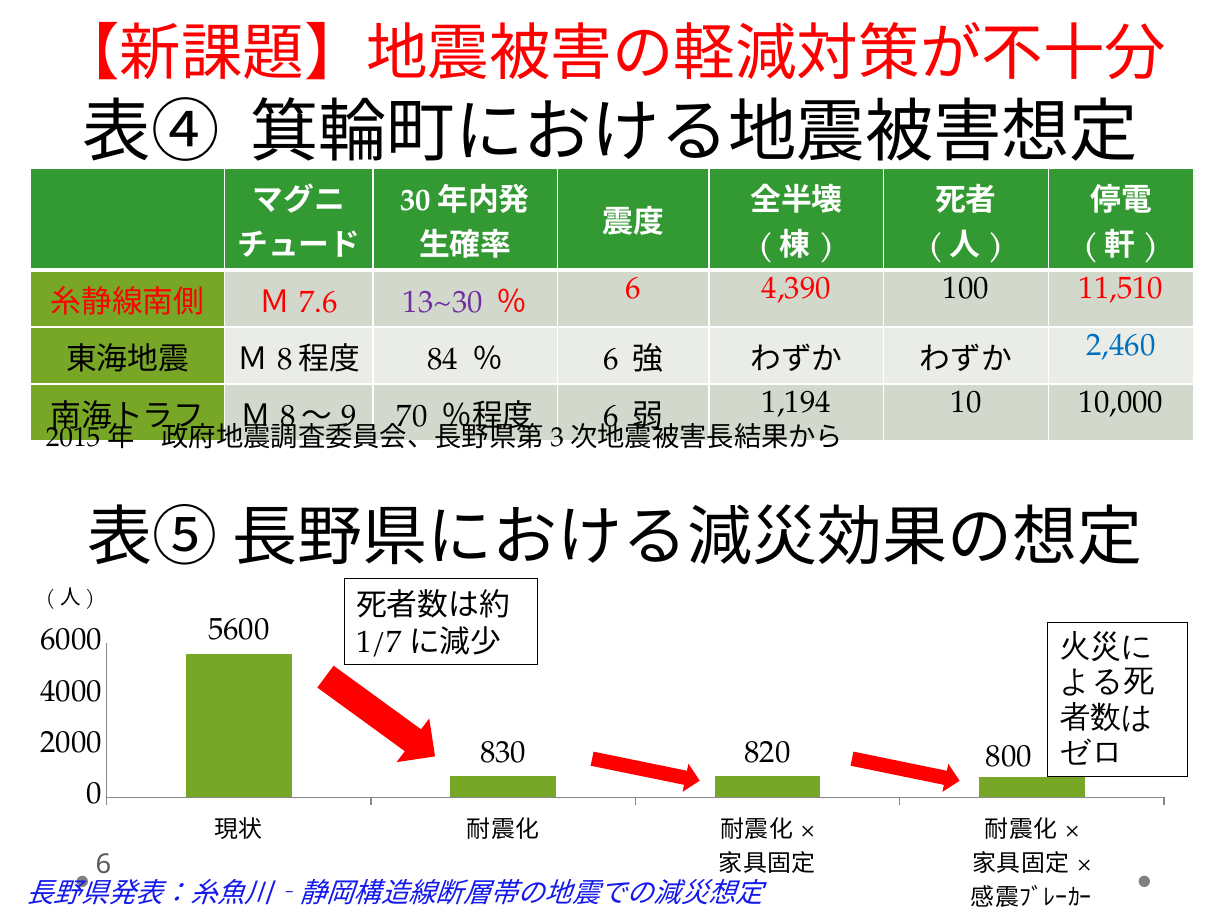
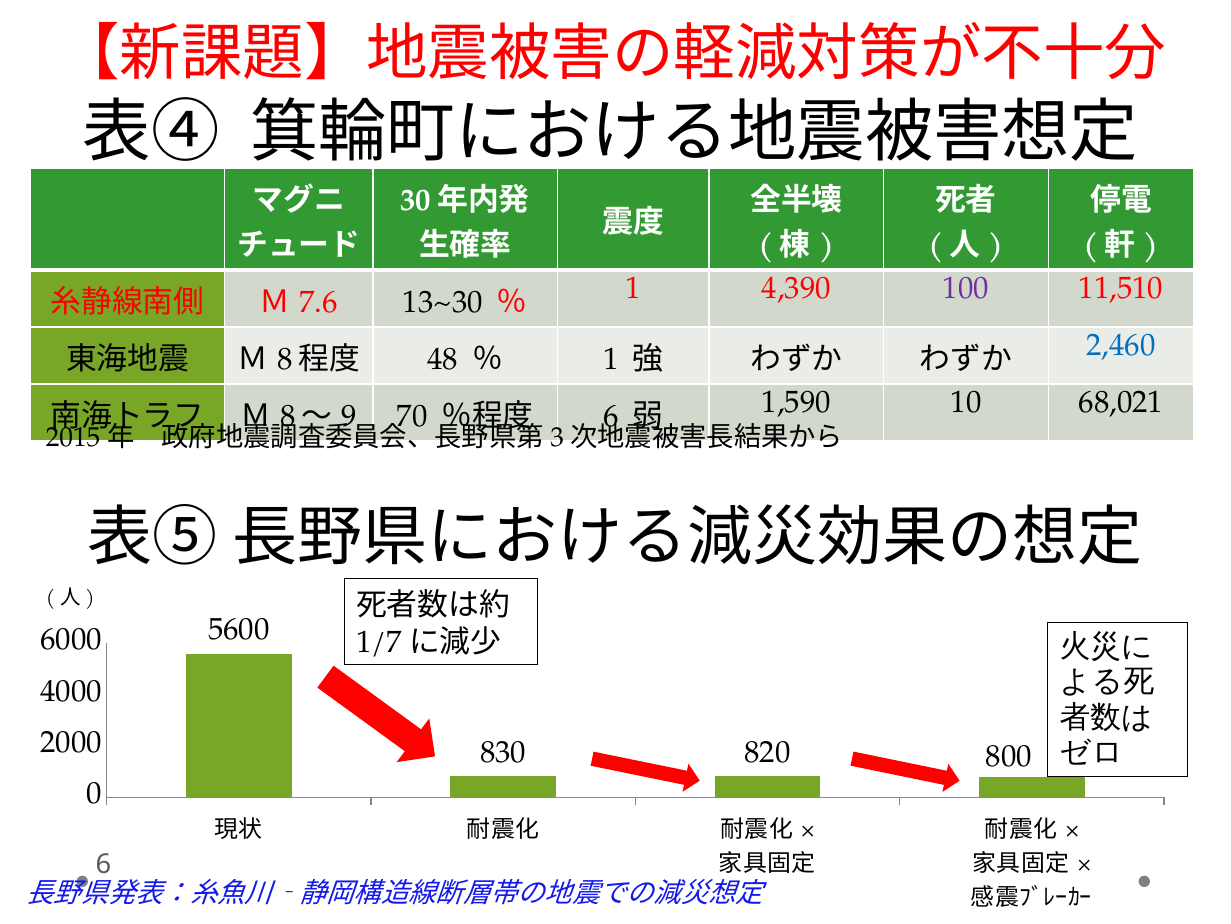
13~30 colour: purple -> black (443, 302)
6: 6 -> 1 (633, 288)
100 colour: black -> purple (966, 288)
84: 84 -> 48 (443, 359)
6: 6 -> 1 (611, 359)
1,194: 1,194 -> 1,590 (796, 402)
10,000: 10,000 -> 68,021 (1121, 402)
